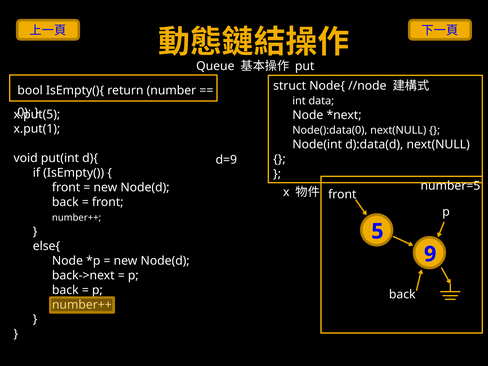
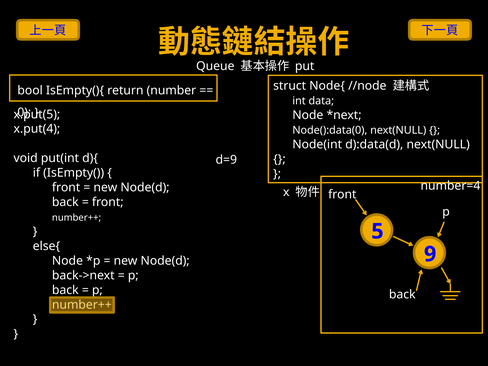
x.put(1: x.put(1 -> x.put(4 (37, 129)
number=5: number=5 -> number=4 (450, 186)
